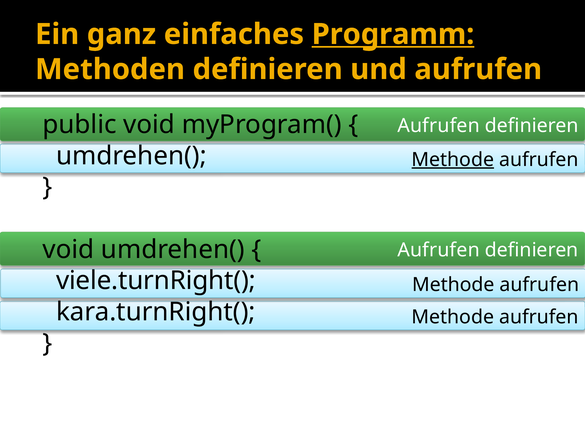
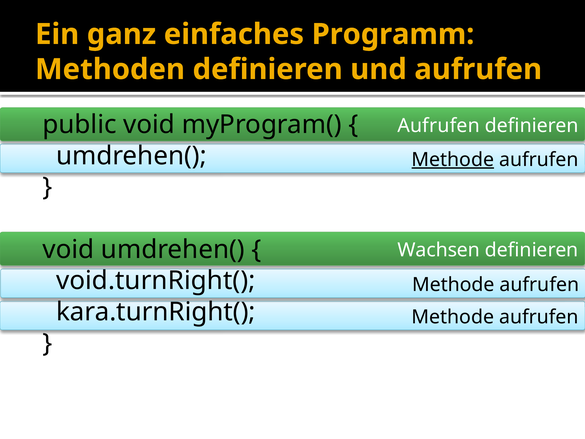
Programm underline: present -> none (393, 34)
Aufrufen: Aufrufen -> Wachsen (439, 250)
viele.turnRight(: viele.turnRight( -> void.turnRight( (156, 281)
